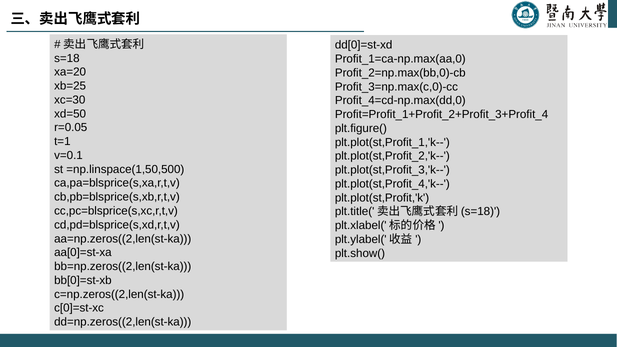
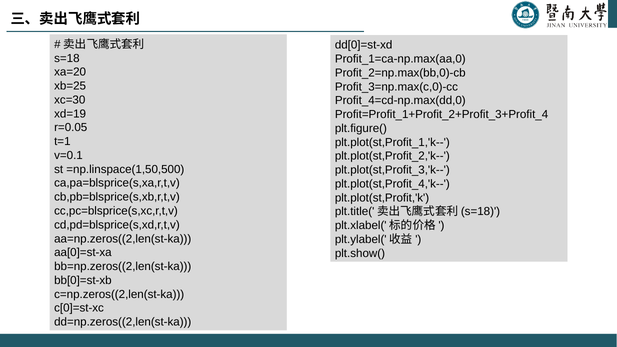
xd=50: xd=50 -> xd=19 (70, 114)
